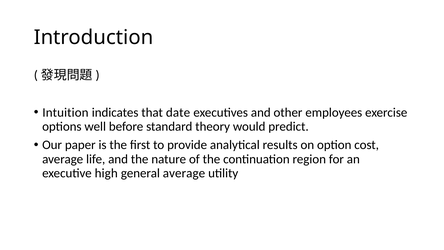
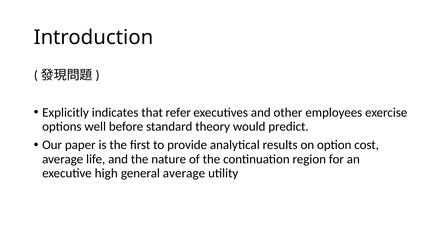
Intuition: Intuition -> Explicitly (66, 112)
date: date -> refer (178, 112)
